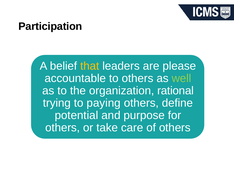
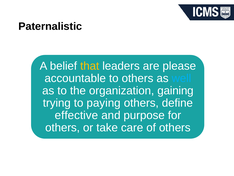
Participation: Participation -> Paternalistic (50, 26)
well colour: light green -> light blue (182, 78)
rational: rational -> gaining (176, 90)
potential: potential -> effective (76, 115)
